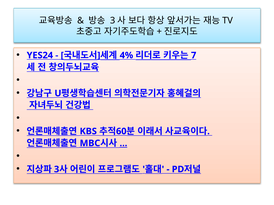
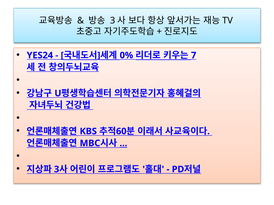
4%: 4% -> 0% (126, 55)
